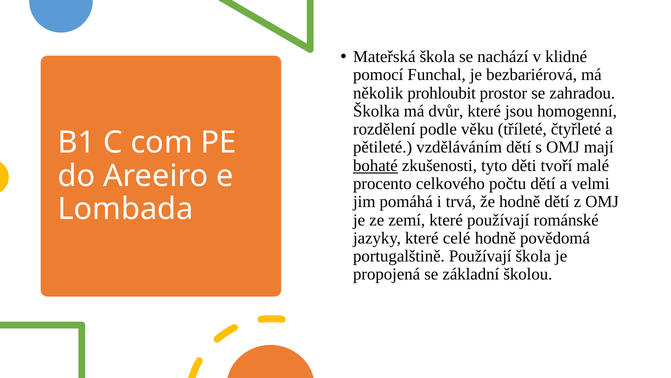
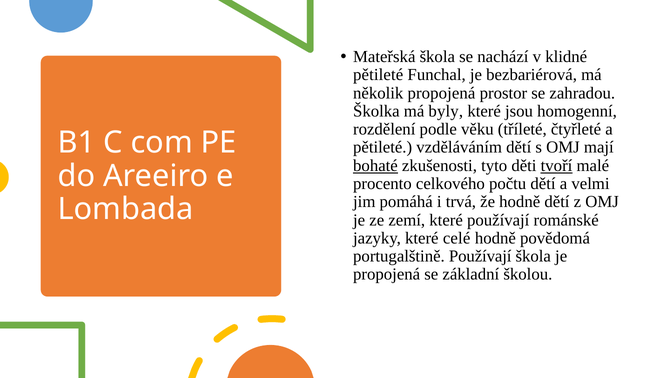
pomocí: pomocí -> pětileté (378, 75)
několik prohloubit: prohloubit -> propojená (441, 93)
dvůr: dvůr -> byly (446, 111)
tvoří underline: none -> present (557, 165)
